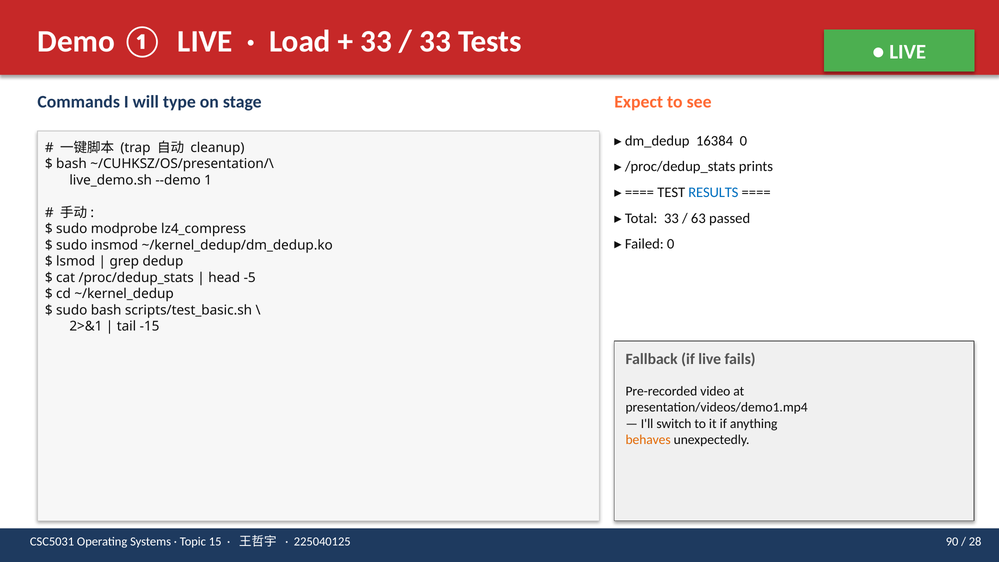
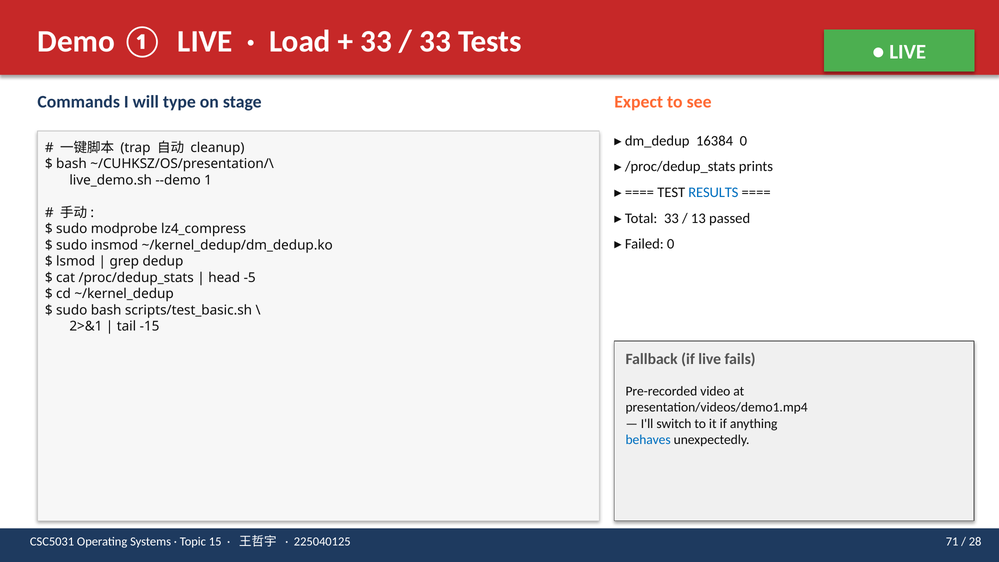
63: 63 -> 13 (698, 218)
behaves colour: orange -> blue (648, 440)
90: 90 -> 71 (952, 542)
